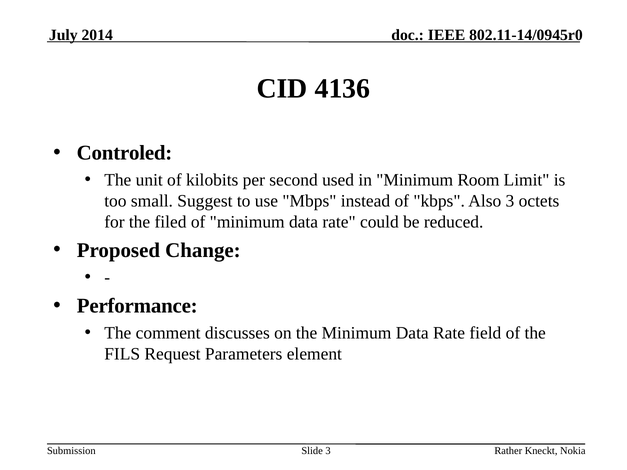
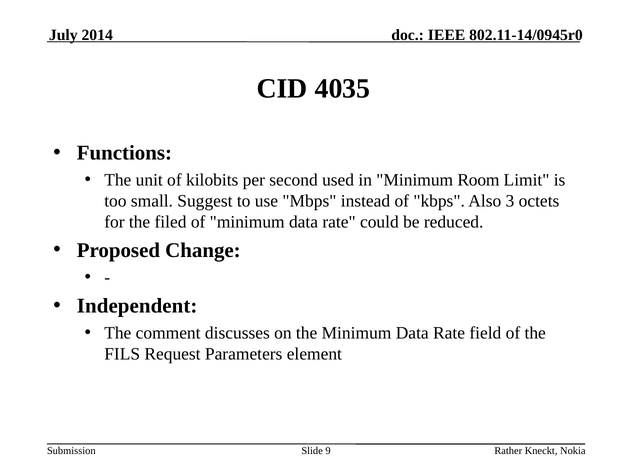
4136: 4136 -> 4035 (342, 89)
Controled: Controled -> Functions (124, 153)
Performance: Performance -> Independent (137, 306)
Slide 3: 3 -> 9 (328, 451)
